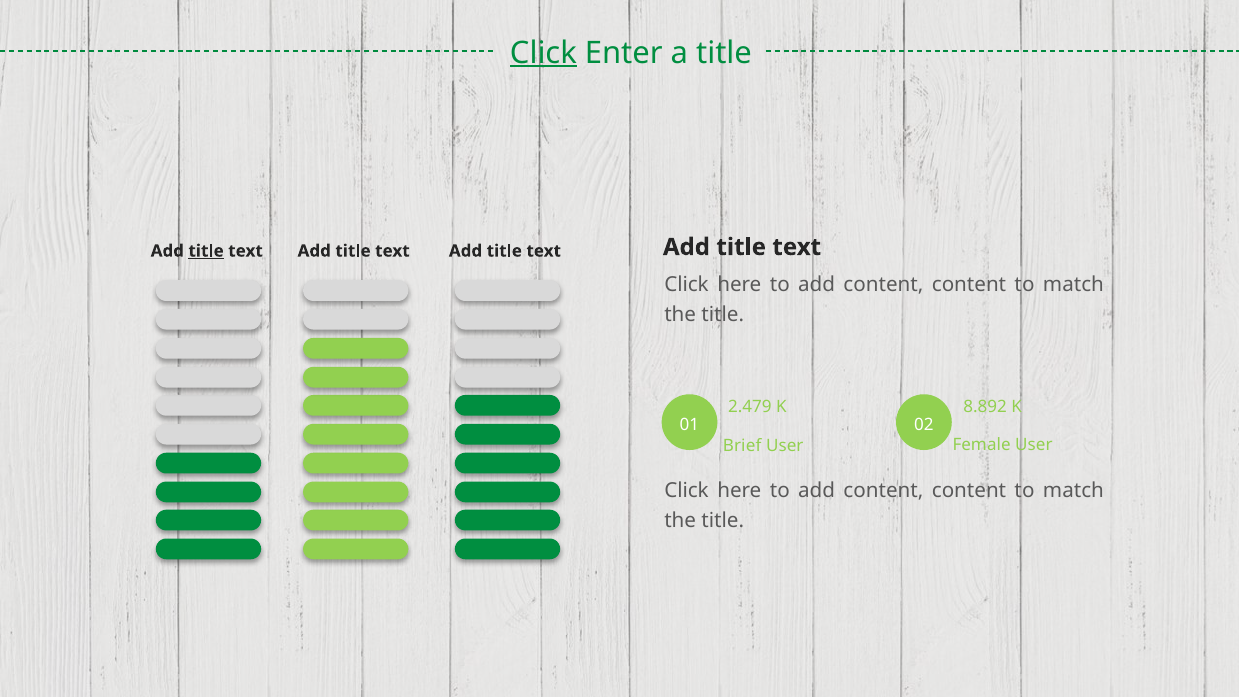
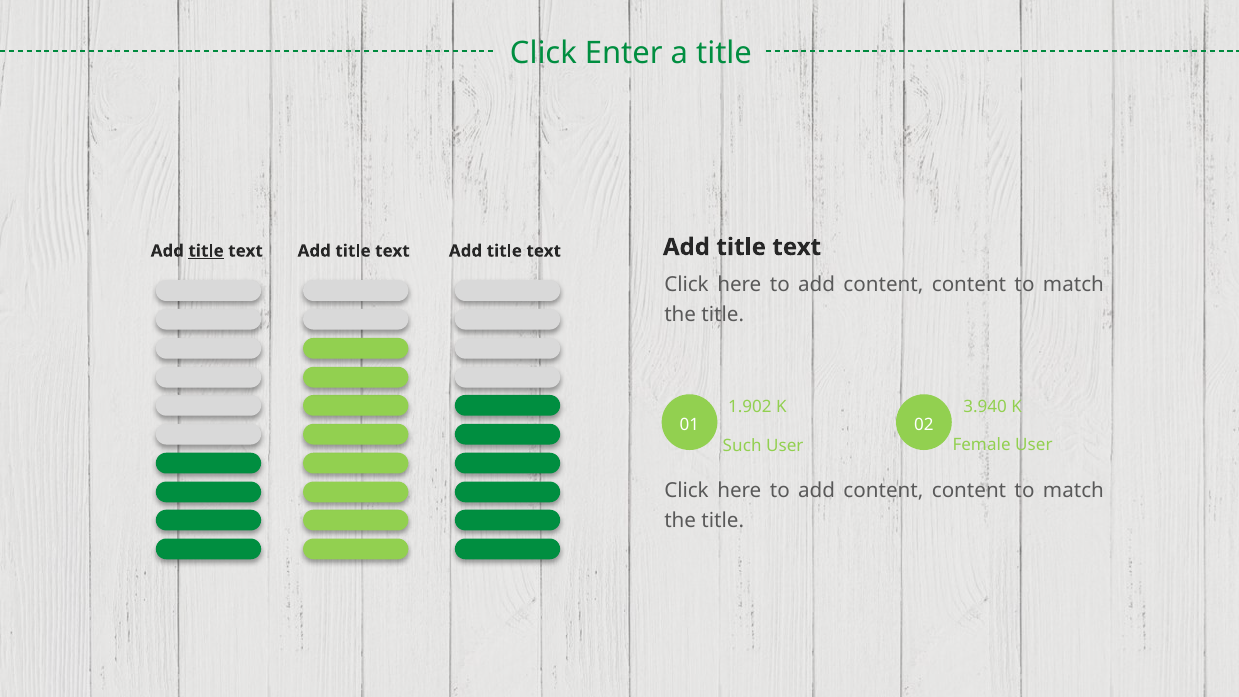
Click underline: present -> none (543, 53)
2.479: 2.479 -> 1.902 (750, 407)
8.892: 8.892 -> 3.940 (985, 407)
Brief: Brief -> Such (742, 446)
